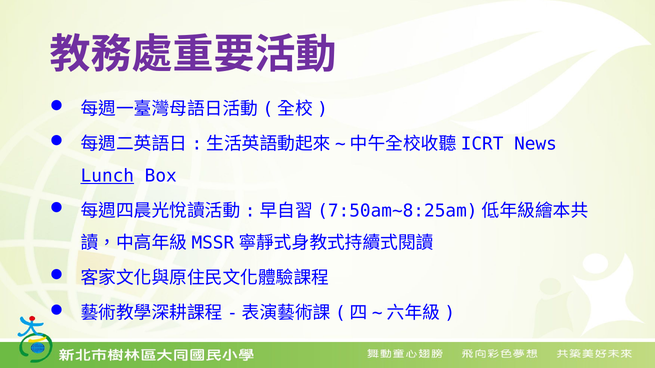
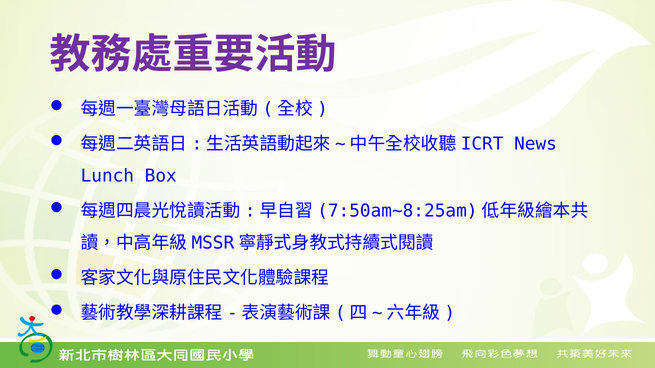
Lunch underline: present -> none (107, 176)
